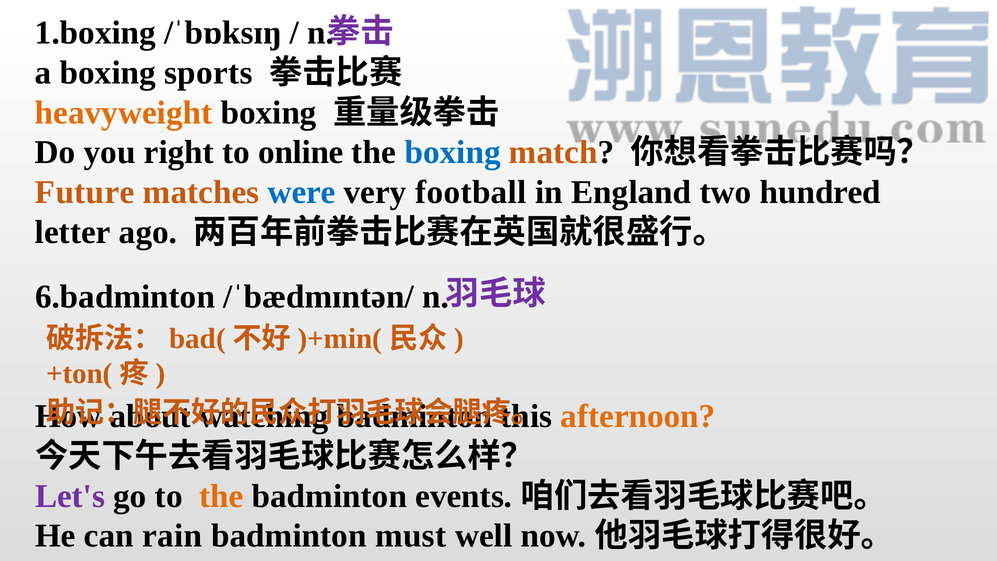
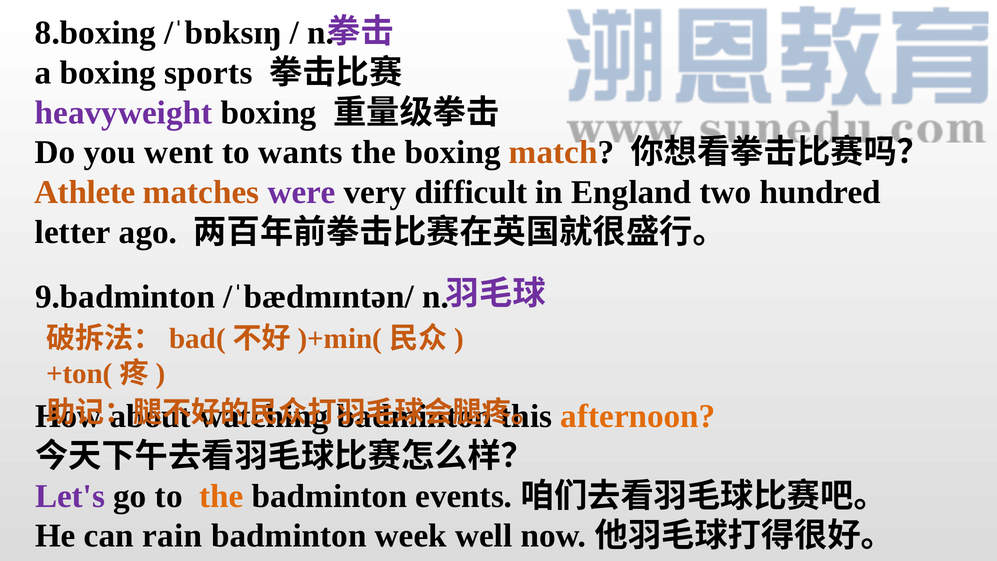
1.boxing: 1.boxing -> 8.boxing (95, 33)
heavyweight colour: orange -> purple (124, 113)
right: right -> went (179, 152)
online: online -> wants (301, 152)
boxing colour: blue -> black (453, 152)
Future: Future -> Athlete (85, 192)
were colour: blue -> purple (302, 192)
football: football -> difficult (471, 192)
6.badminton: 6.badminton -> 9.badminton (125, 296)
must: must -> week (411, 536)
